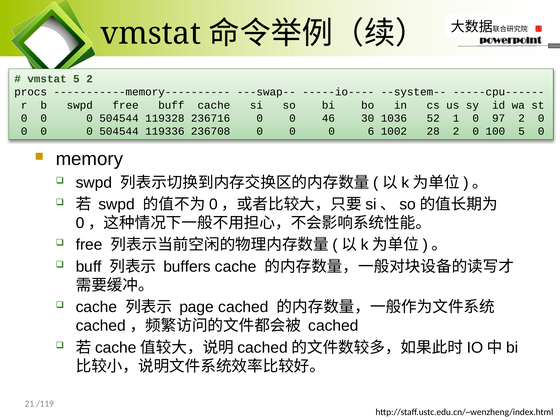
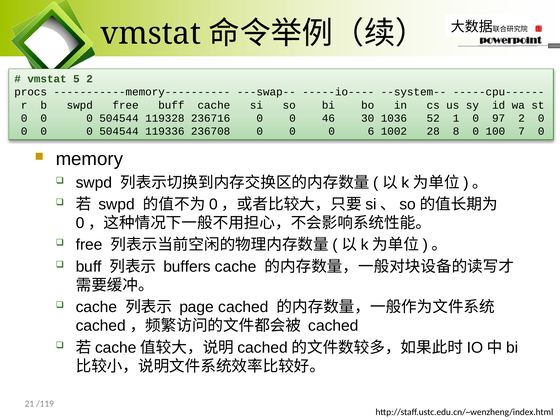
28 2: 2 -> 8 (456, 131)
100 5: 5 -> 7 (522, 131)
